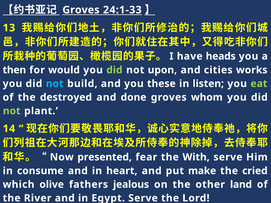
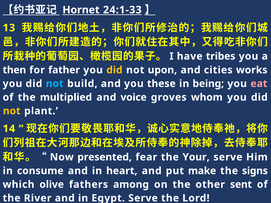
Groves: Groves -> Hornet (81, 10)
heads: heads -> tribes (221, 56)
would: would -> father (64, 70)
did colour: light green -> yellow (114, 70)
listen: listen -> being (208, 84)
eat colour: light green -> pink (259, 84)
destroyed: destroyed -> multiplied (66, 97)
done: done -> voice (134, 97)
not colour: light green -> yellow (12, 111)
With: With -> Your (196, 157)
cried: cried -> signs (255, 171)
jealous: jealous -> among (131, 185)
land: land -> sent (241, 185)
